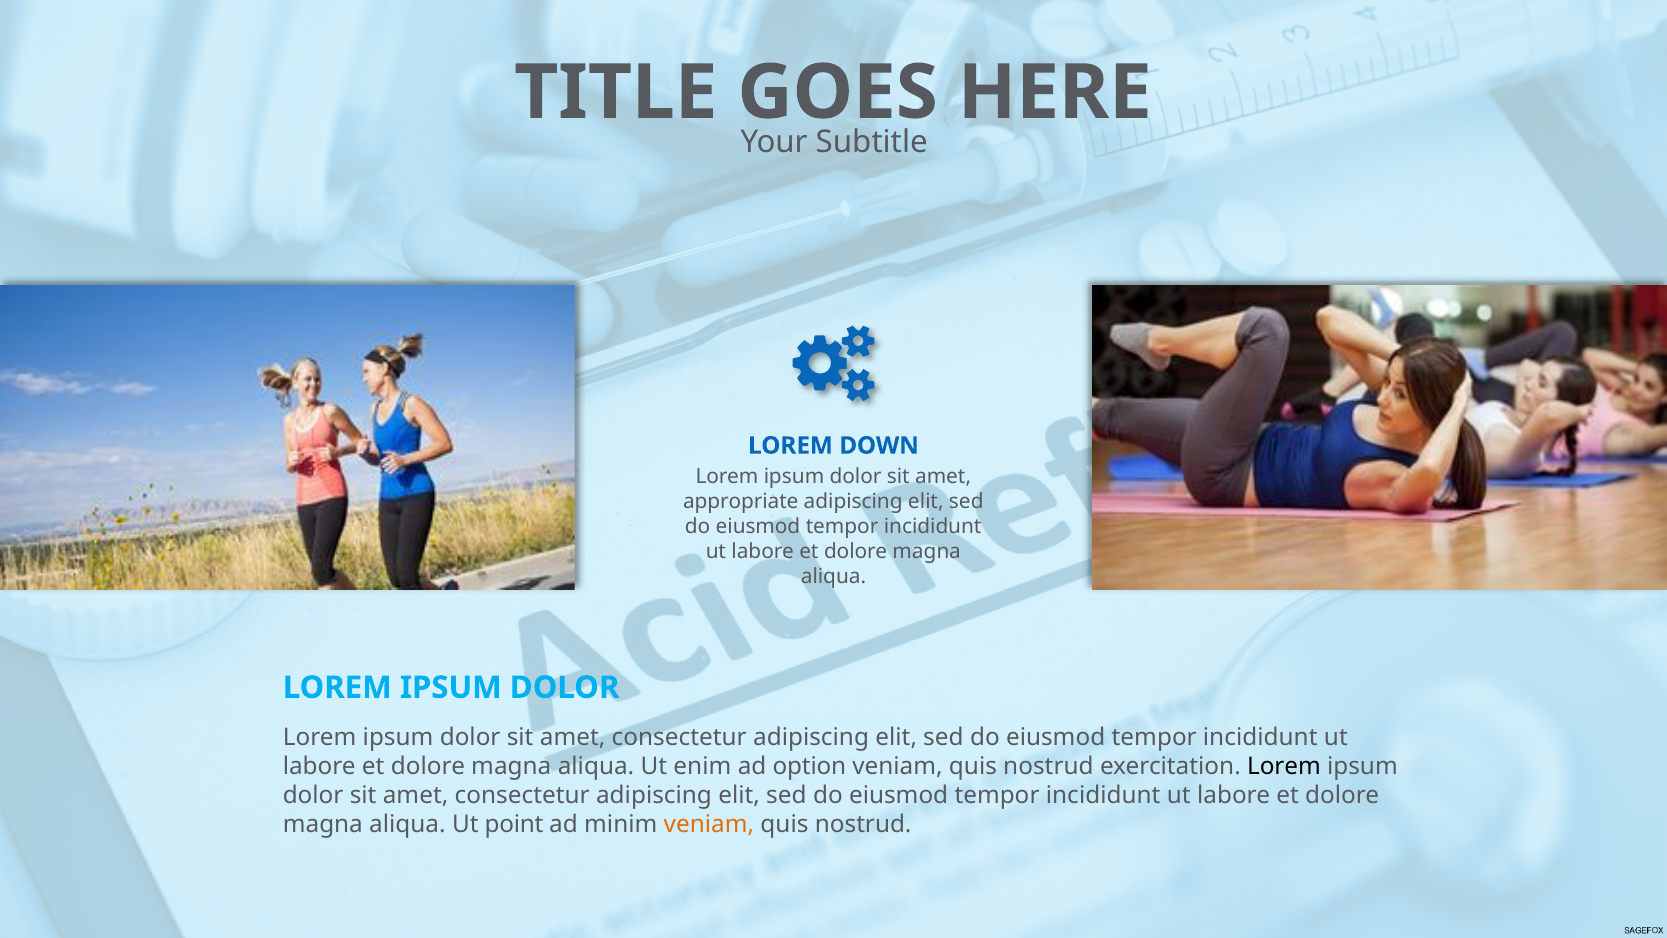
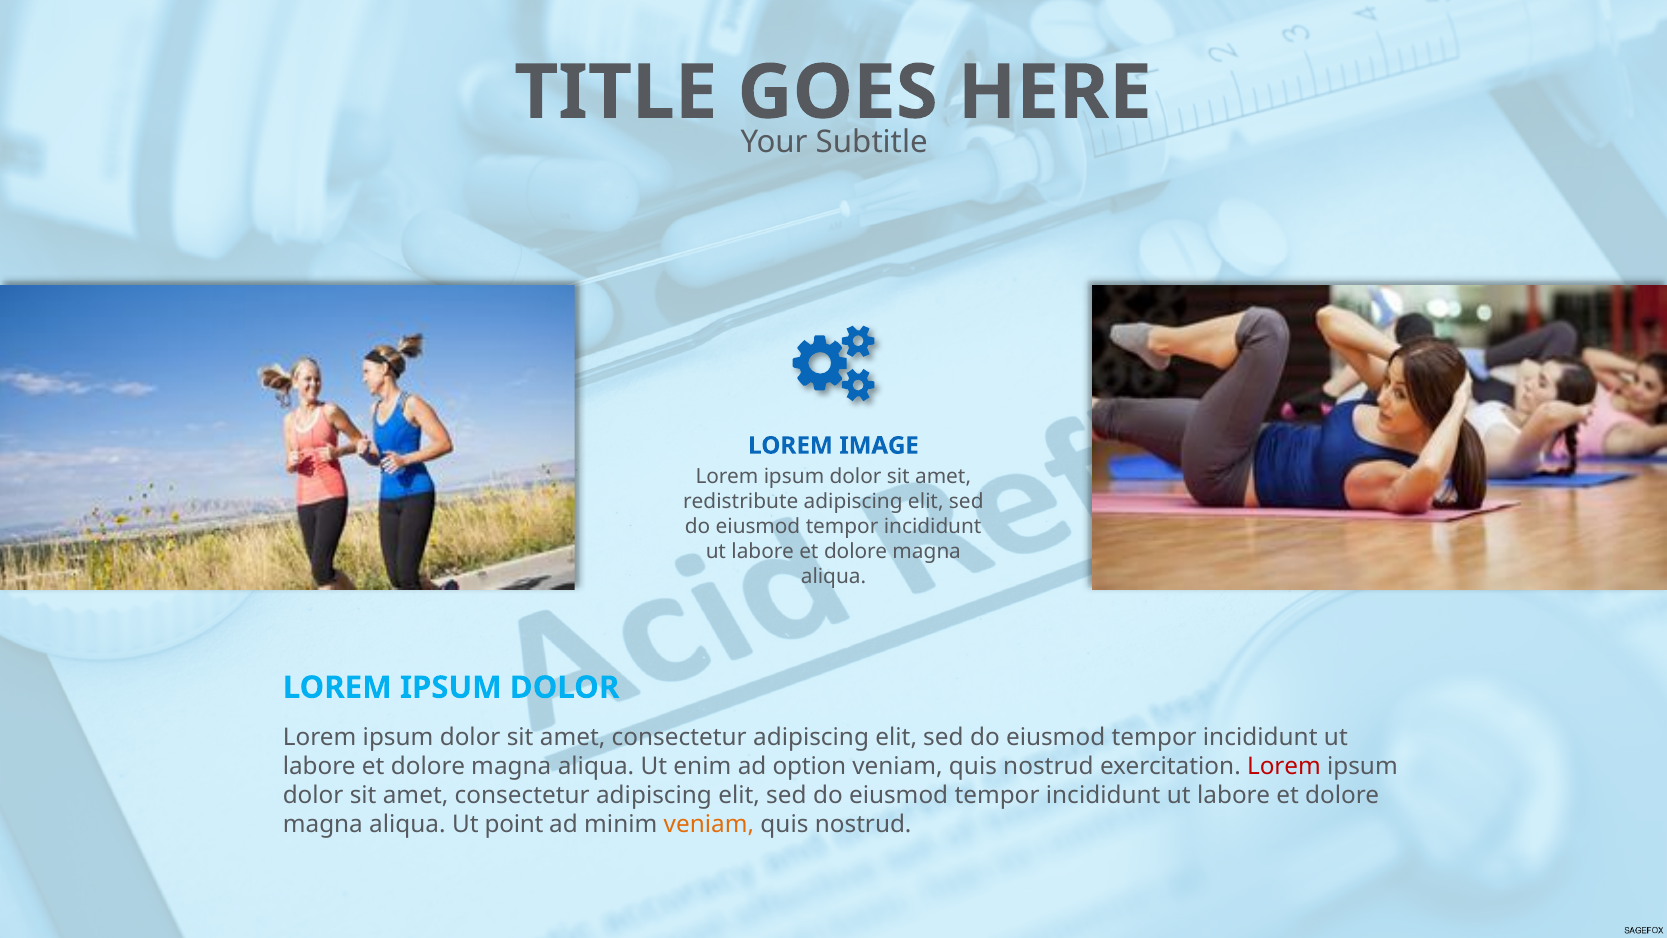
DOWN: DOWN -> IMAGE (879, 446)
appropriate: appropriate -> redistribute (741, 502)
Lorem colour: black -> red (1284, 766)
